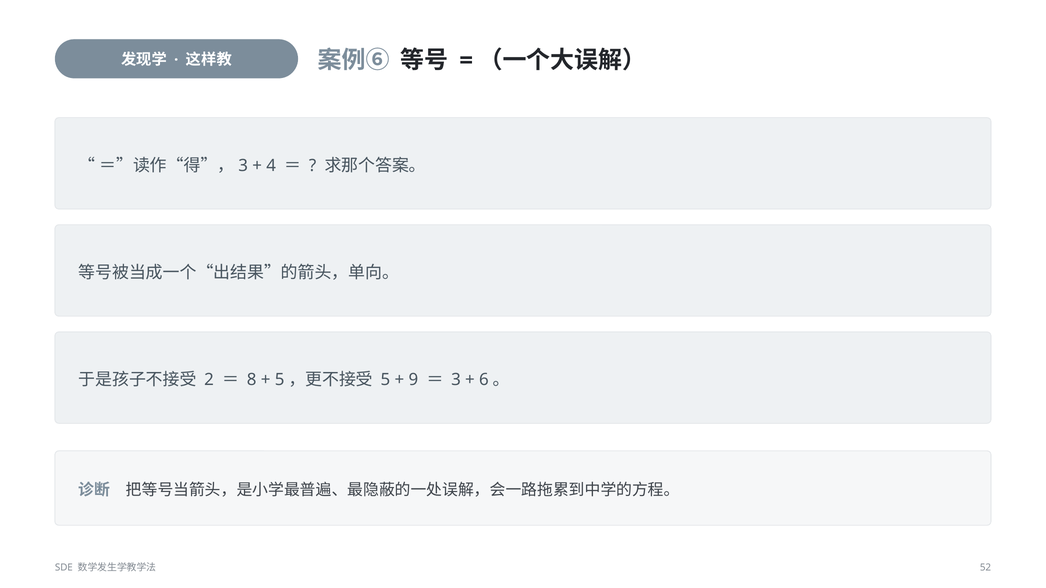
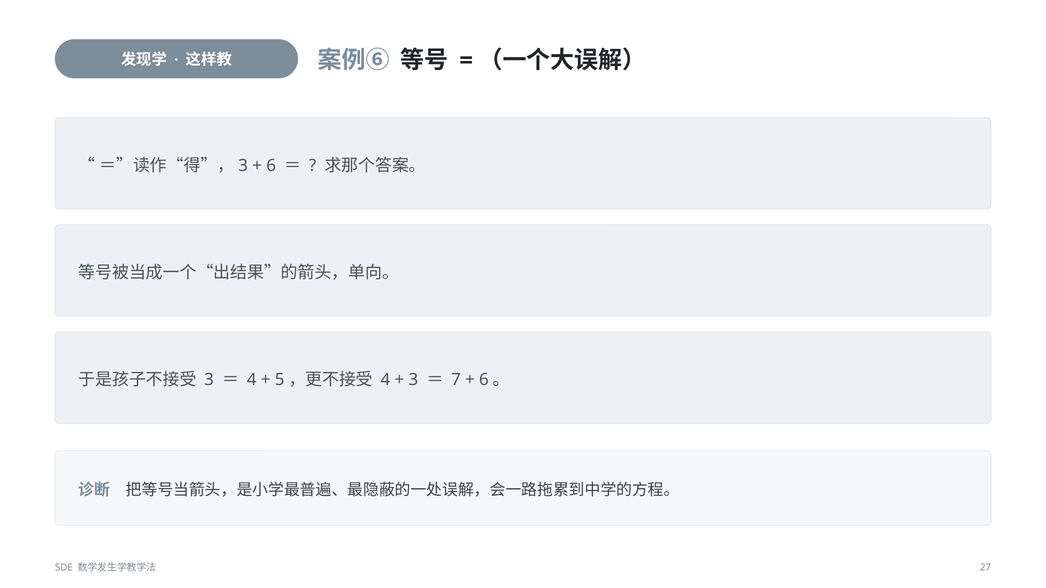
4: 4 -> 6 (271, 166)
2: 2 -> 3 (209, 380)
8: 8 -> 4 (252, 380)
5: 5 -> 4 (385, 380)
9: 9 -> 3 (413, 380)
3: 3 -> 7 (456, 380)
52: 52 -> 27 (985, 568)
